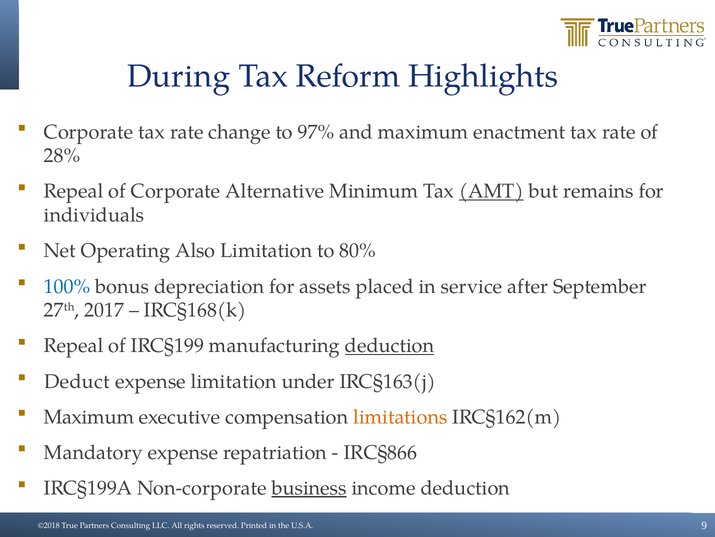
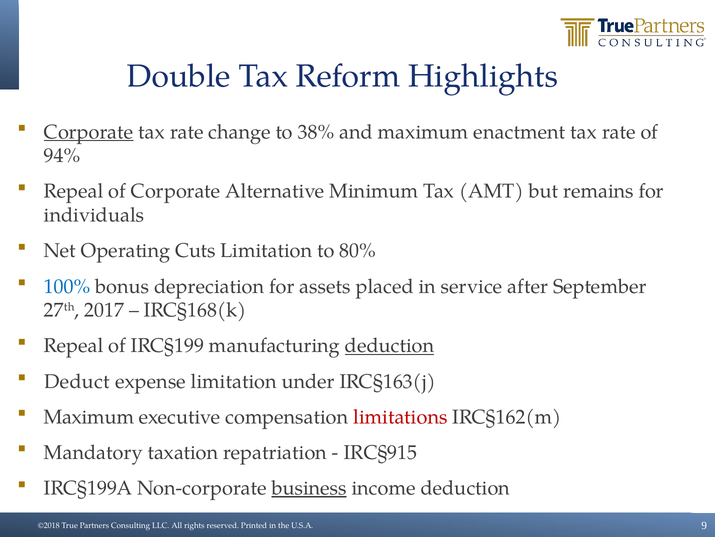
During: During -> Double (179, 76)
Corporate underline: none -> present (89, 132)
97%: 97% -> 38% (316, 132)
28%: 28% -> 94% (62, 156)
AMT underline: present -> none (491, 191)
Also: Also -> Cuts (195, 251)
limitations colour: orange -> red (400, 416)
Mandatory expense: expense -> taxation (183, 452)
IRC§866: IRC§866 -> IRC§915 (380, 452)
